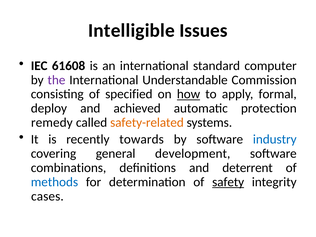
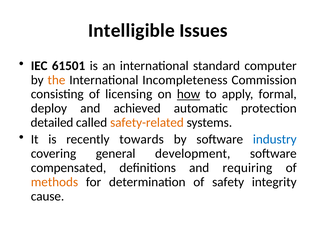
61608: 61608 -> 61501 (69, 66)
the colour: purple -> orange (56, 80)
Understandable: Understandable -> Incompleteness (185, 80)
specified: specified -> licensing (129, 94)
remedy: remedy -> detailed (52, 123)
combinations: combinations -> compensated (69, 168)
deterrent: deterrent -> requiring (247, 168)
methods colour: blue -> orange (54, 182)
safety underline: present -> none (228, 182)
cases: cases -> cause (48, 196)
